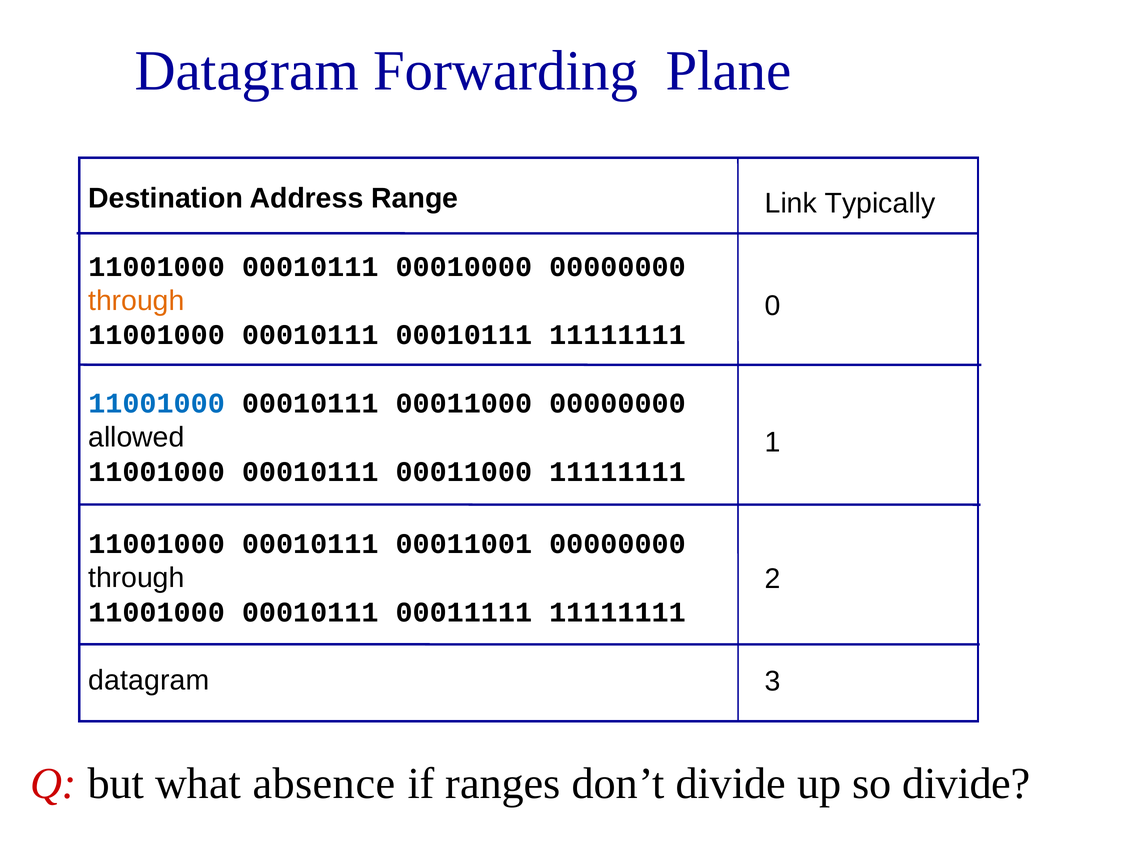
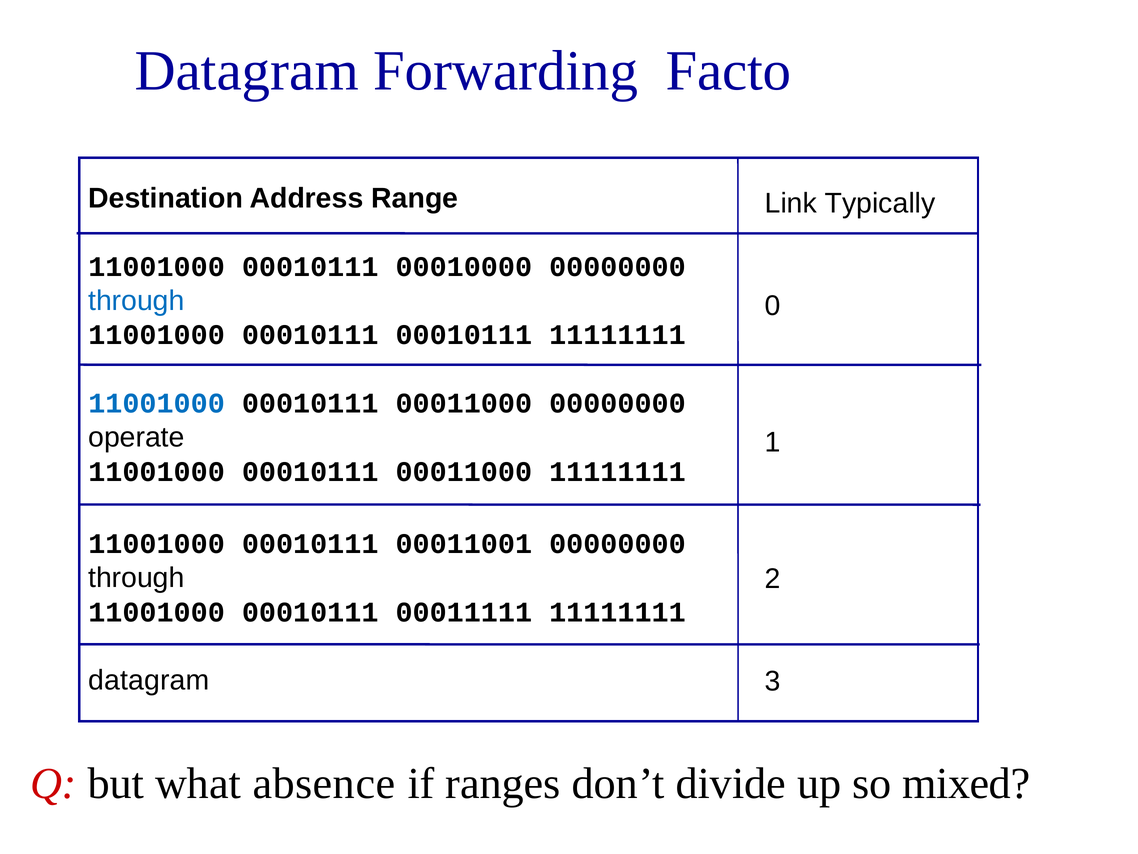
Plane: Plane -> Facto (729, 71)
through colour: orange -> blue (136, 301)
allowed: allowed -> operate (136, 437)
so divide: divide -> mixed (966, 783)
